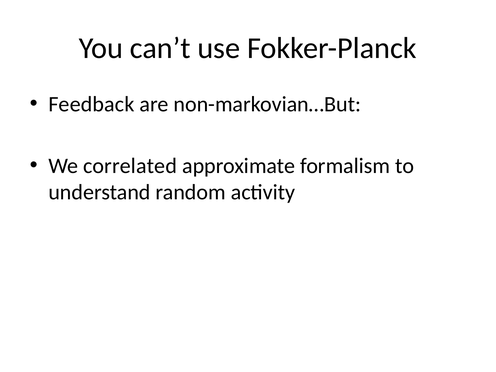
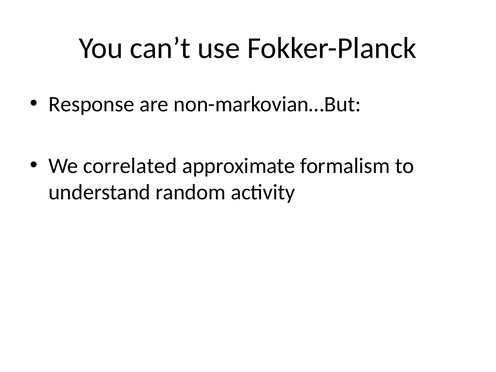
Feedback: Feedback -> Response (91, 104)
